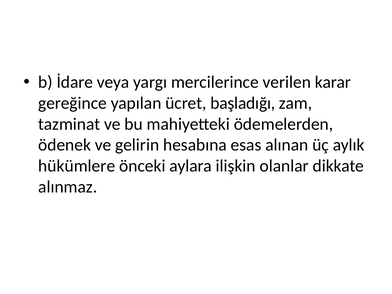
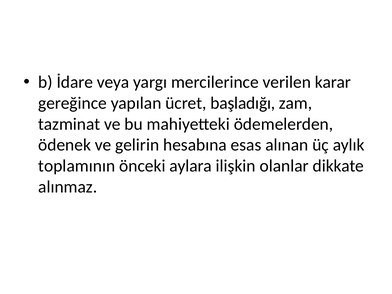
hükümlere: hükümlere -> toplamının (77, 166)
